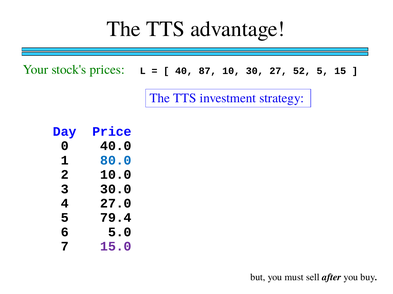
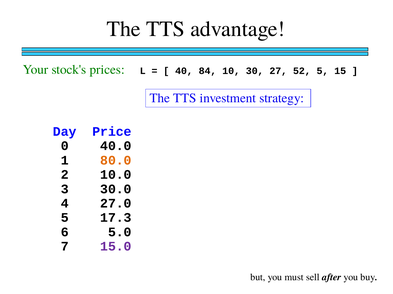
87: 87 -> 84 (208, 71)
80.0 colour: blue -> orange (116, 161)
79.4: 79.4 -> 17.3 (116, 218)
